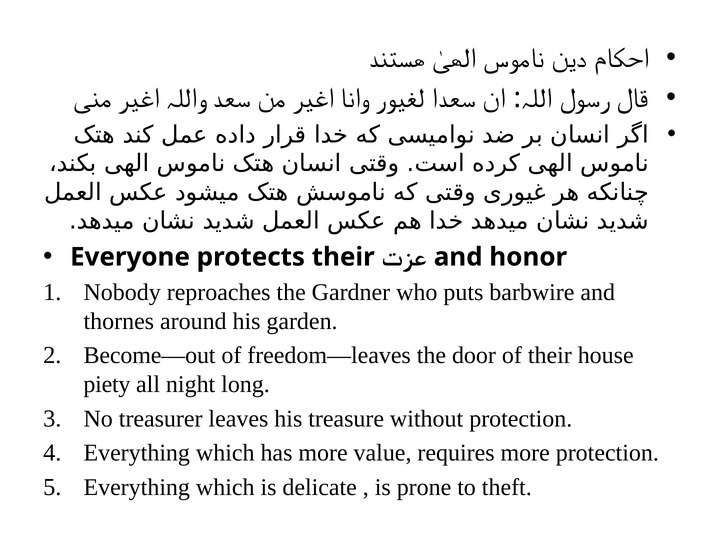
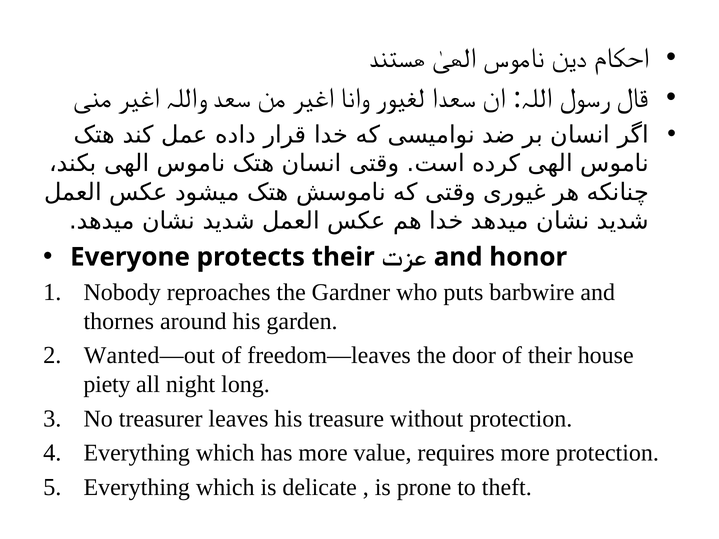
Become—out: Become—out -> Wanted—out (149, 356)
